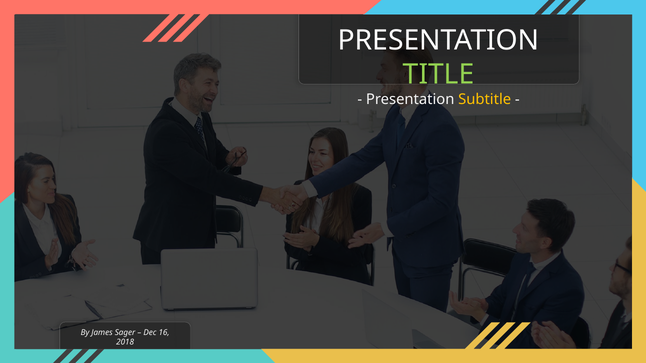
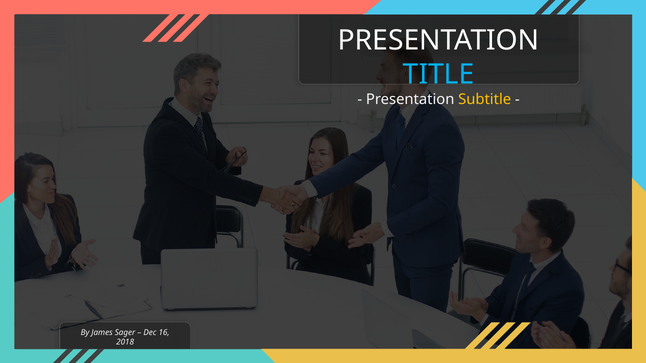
TITLE colour: light green -> light blue (439, 75)
